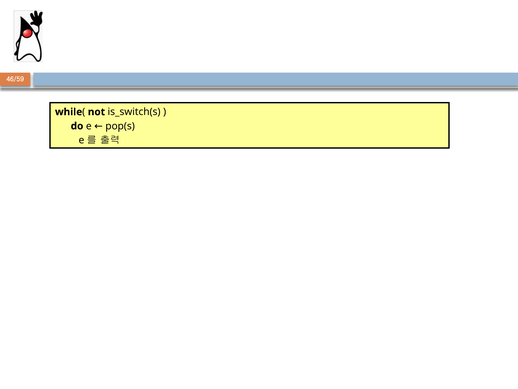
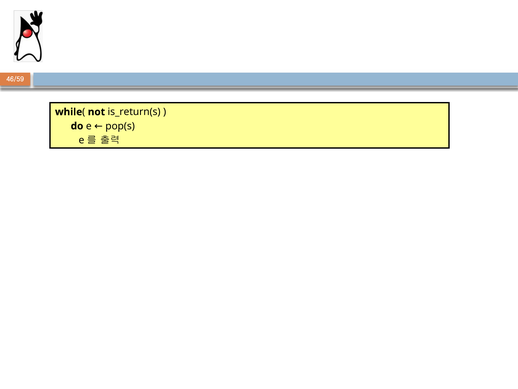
is_switch(s: is_switch(s -> is_return(s (134, 112)
